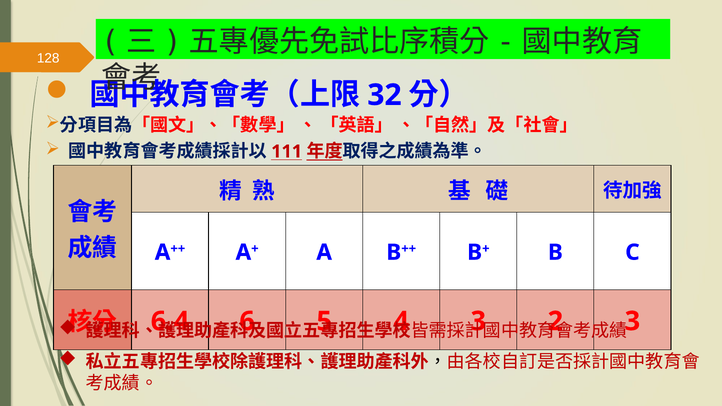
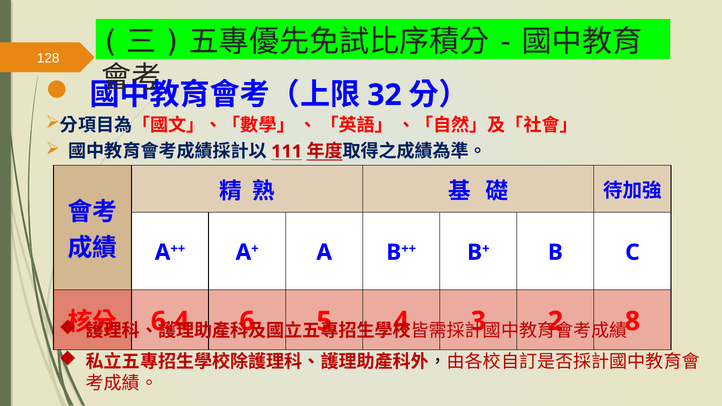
3: 3 -> 8 (632, 321)
